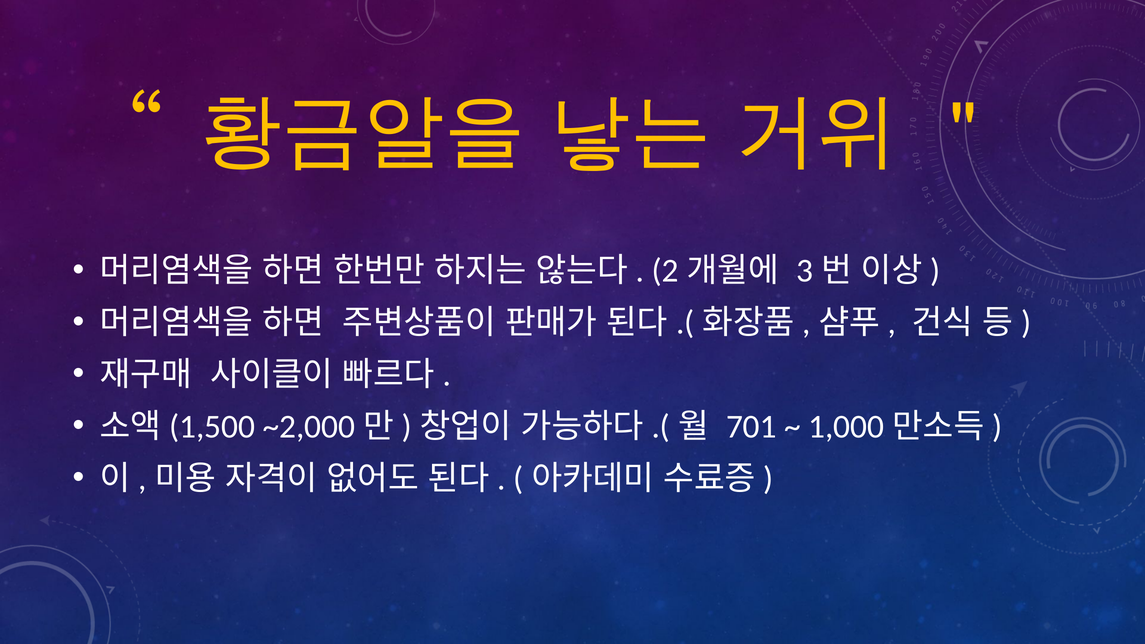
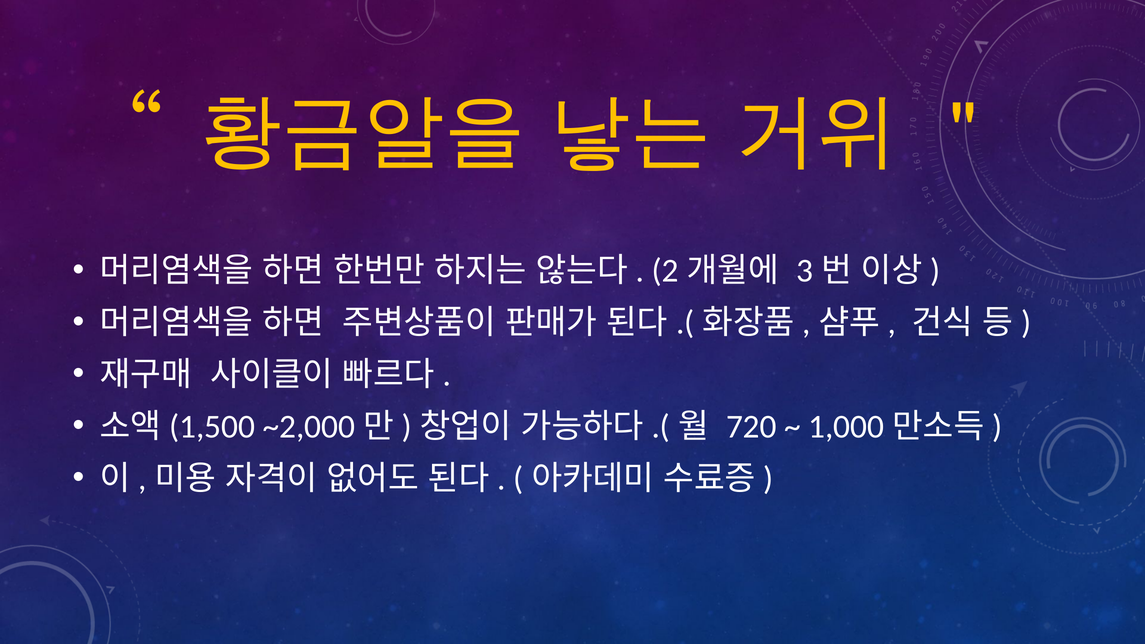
701: 701 -> 720 (751, 427)
